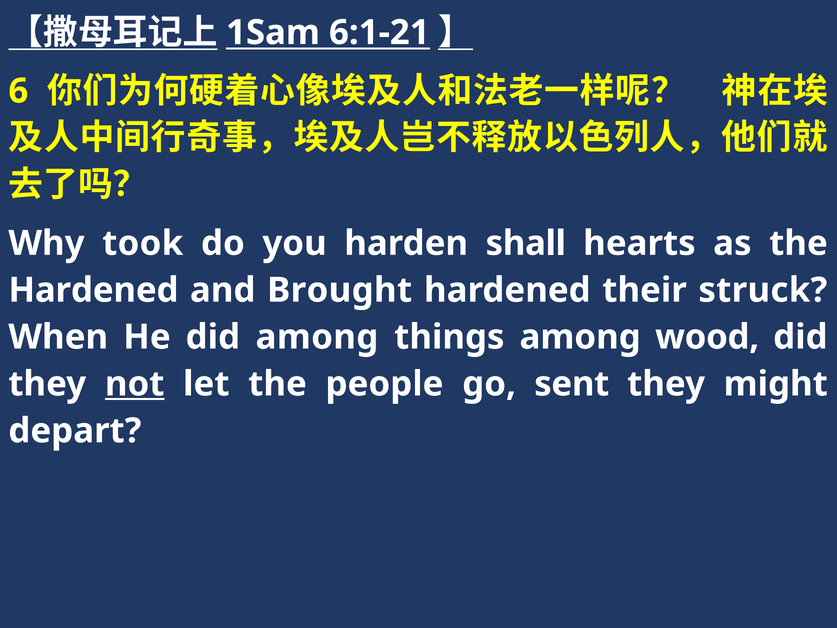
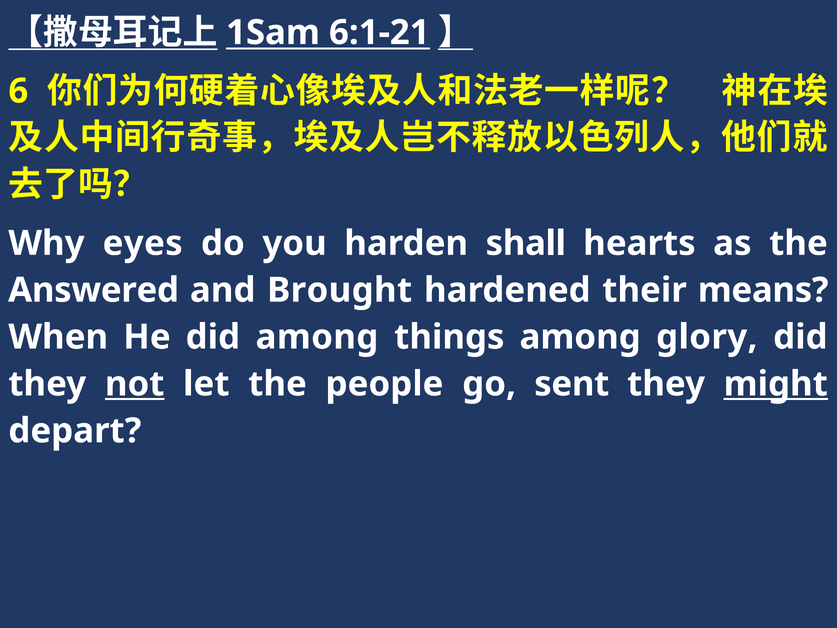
took: took -> eyes (143, 243)
Hardened: Hardened -> Answered (94, 290)
struck: struck -> means (763, 290)
wood: wood -> glory (707, 337)
might underline: none -> present (776, 384)
